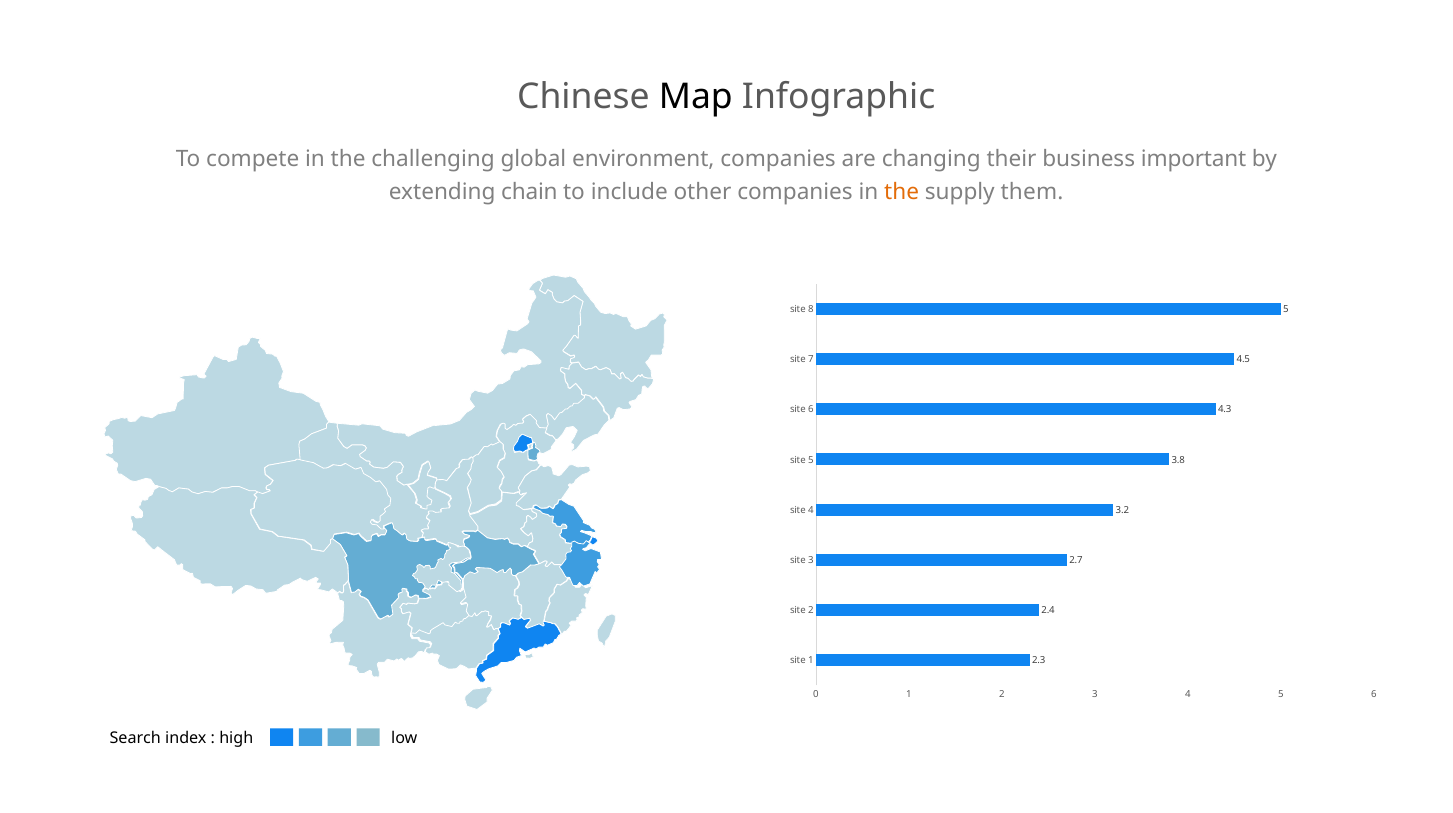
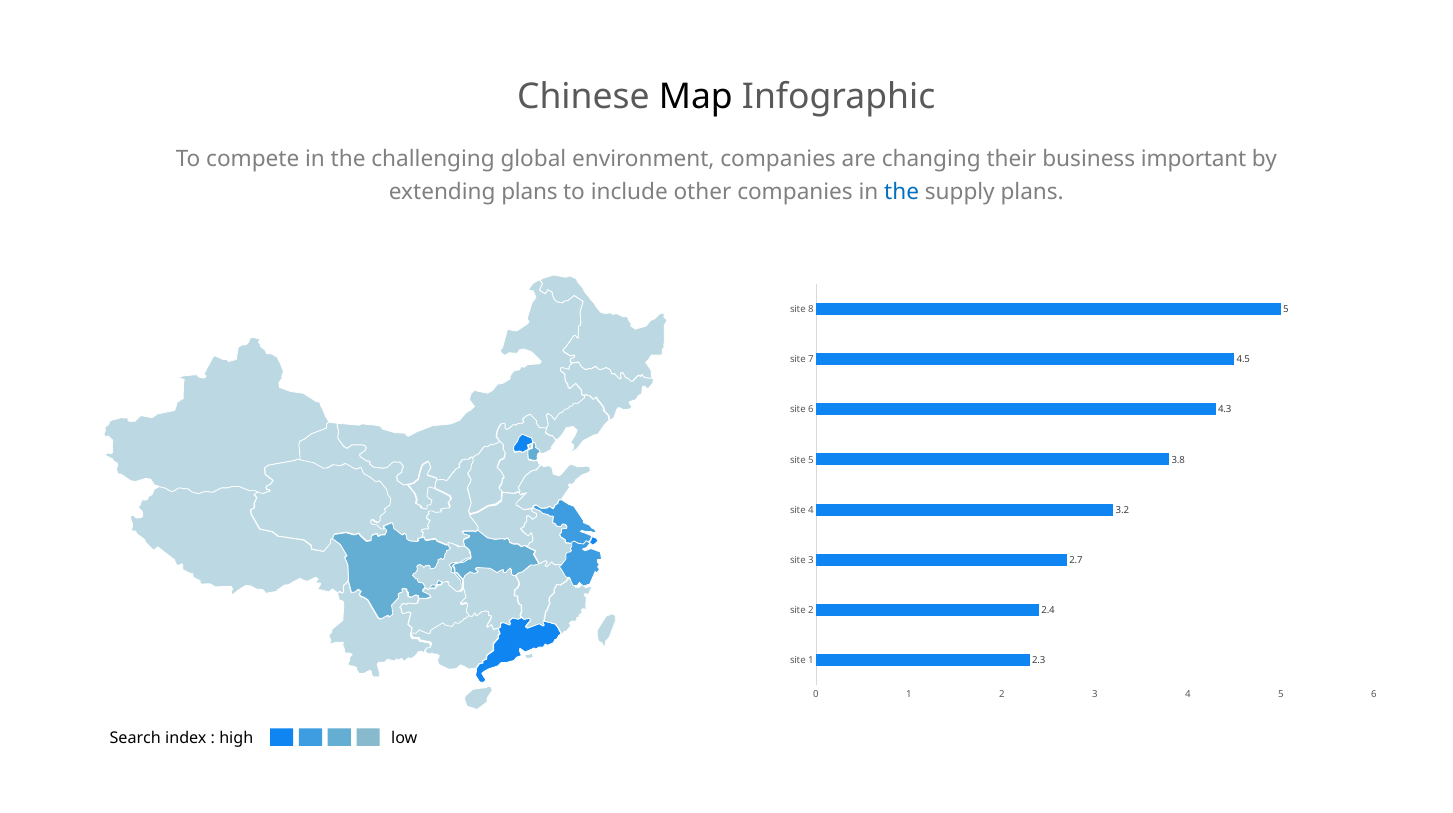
extending chain: chain -> plans (529, 192)
the colour: orange -> blue (902, 192)
supply them: them -> plans (1032, 192)
